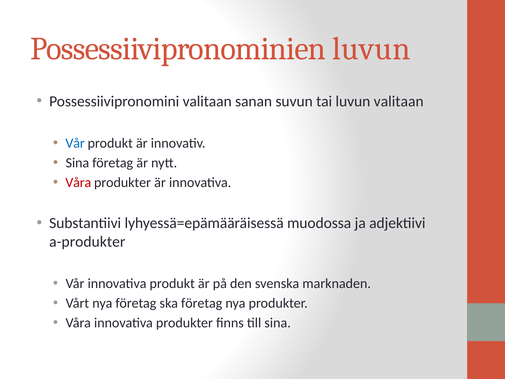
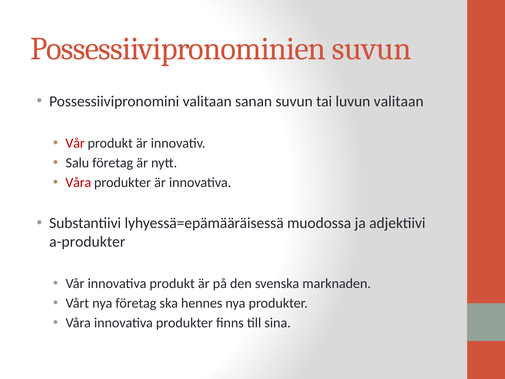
Possessiivipronominien luvun: luvun -> suvun (372, 49)
Vår colour: blue -> red (75, 143)
Sina: Sina -> Salu (77, 163)
ska företag: företag -> hennes (202, 303)
